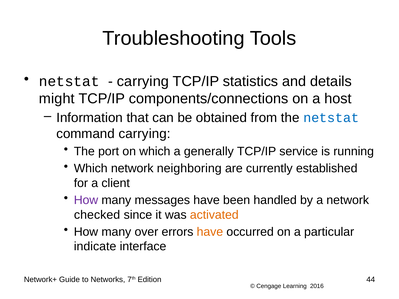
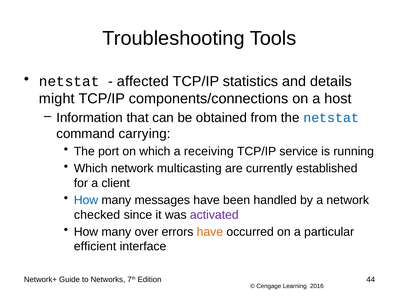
carrying: carrying -> affected (143, 81)
generally: generally -> receiving (209, 152)
neighboring: neighboring -> multicasting (189, 169)
How colour: purple -> blue (86, 200)
activated colour: orange -> purple (214, 215)
indicate: indicate -> efficient (95, 247)
